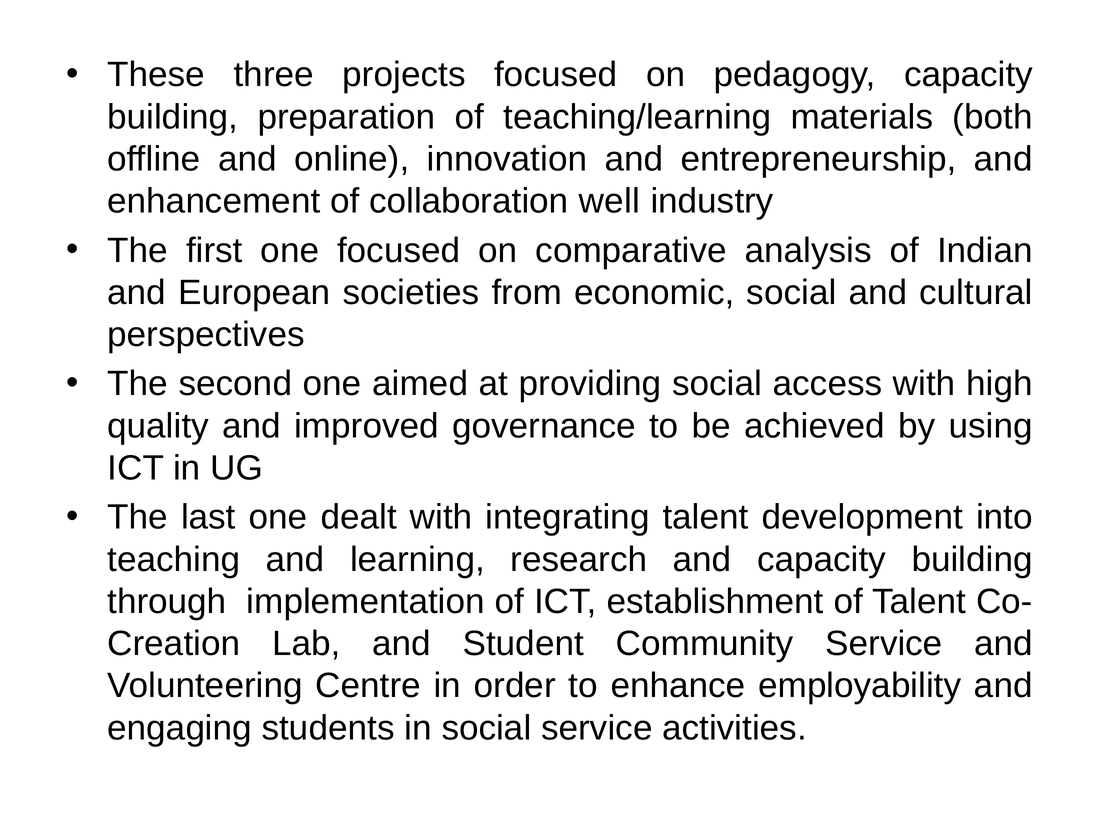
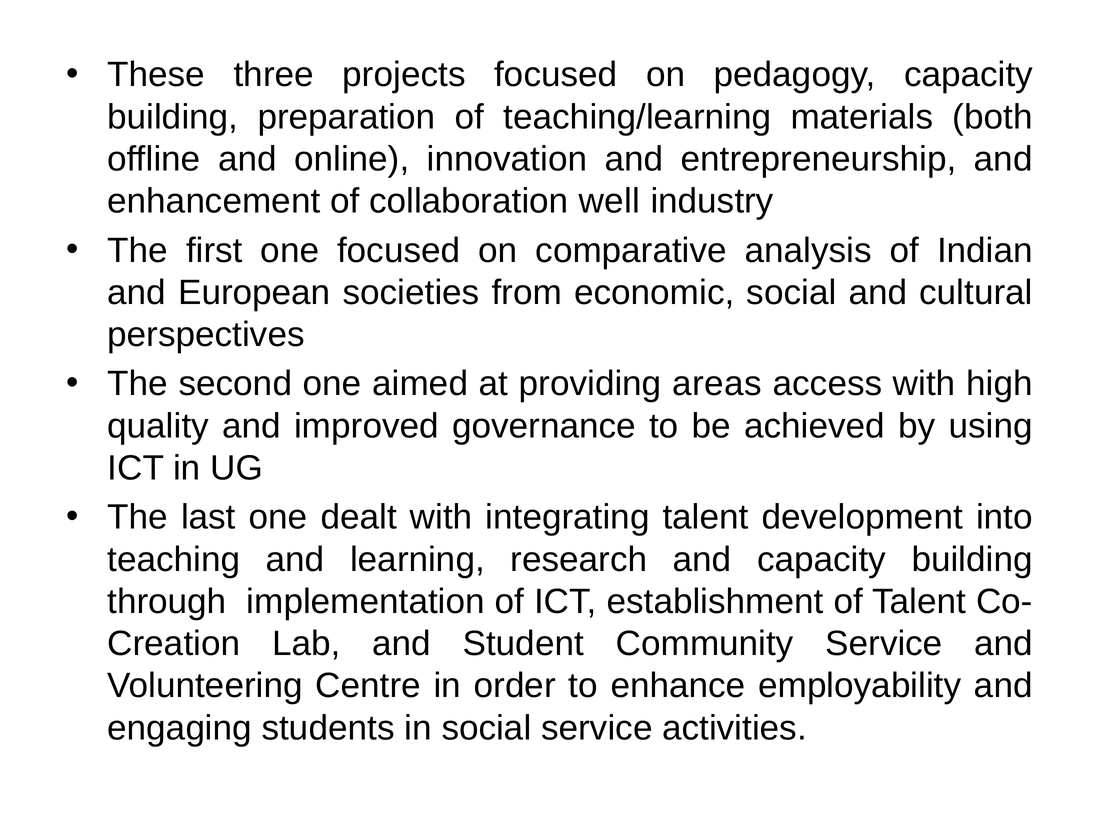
providing social: social -> areas (717, 384)
